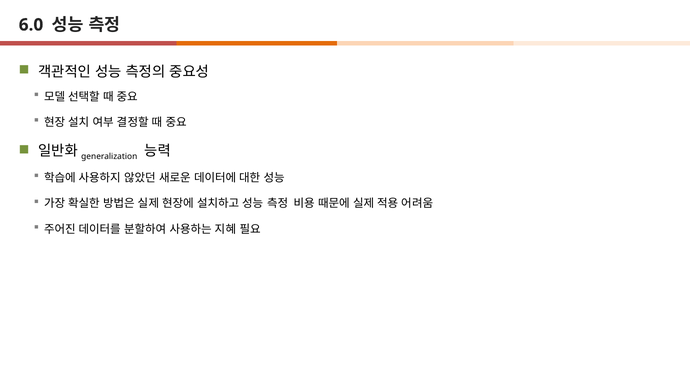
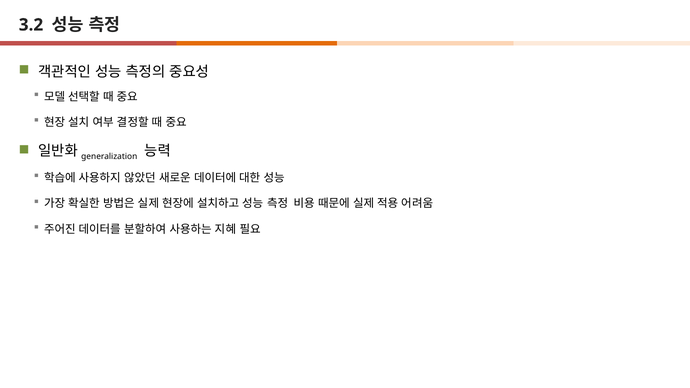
6.0: 6.0 -> 3.2 (31, 25)
